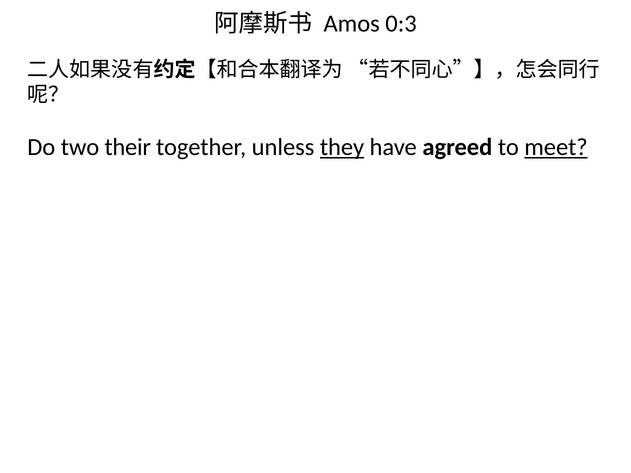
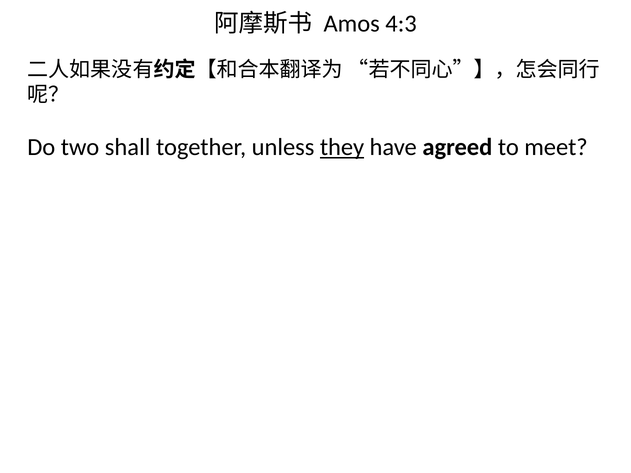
0:3: 0:3 -> 4:3 (401, 24)
their: their -> shall (128, 147)
meet underline: present -> none (556, 147)
